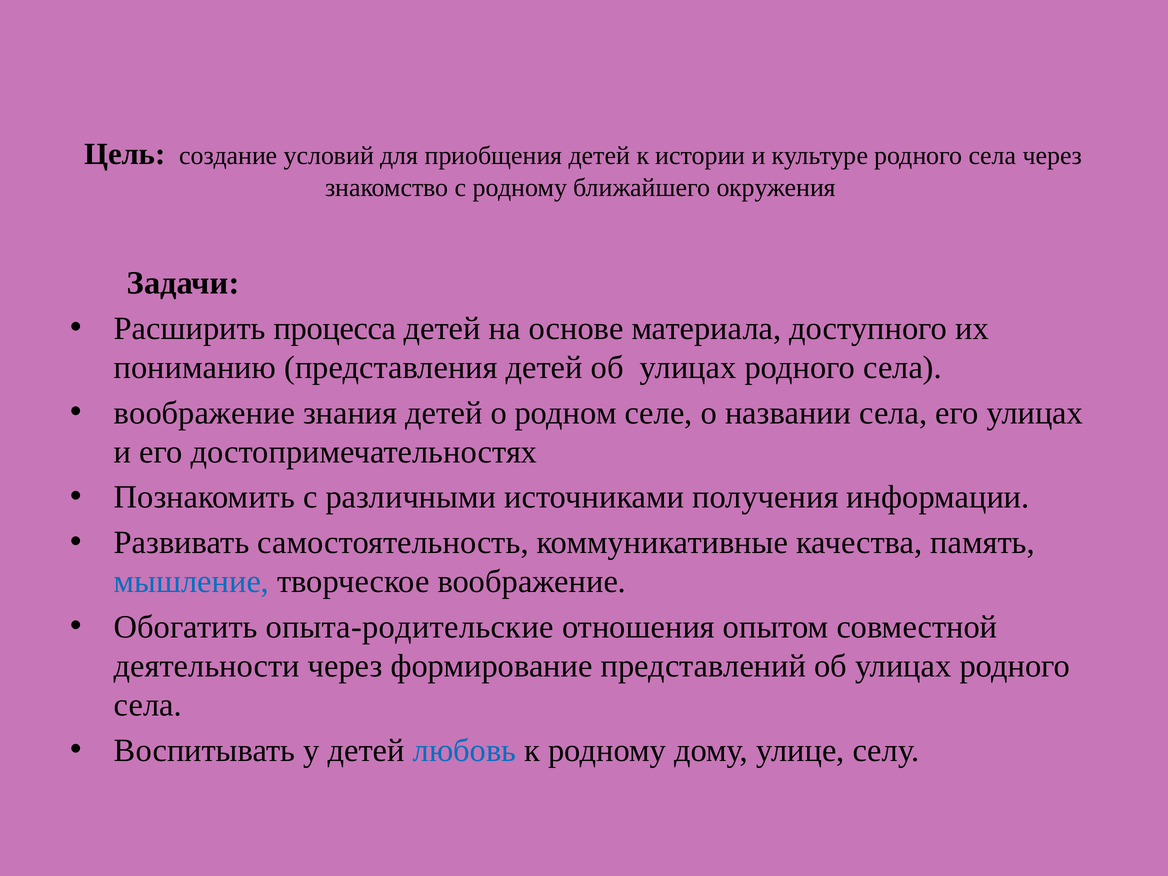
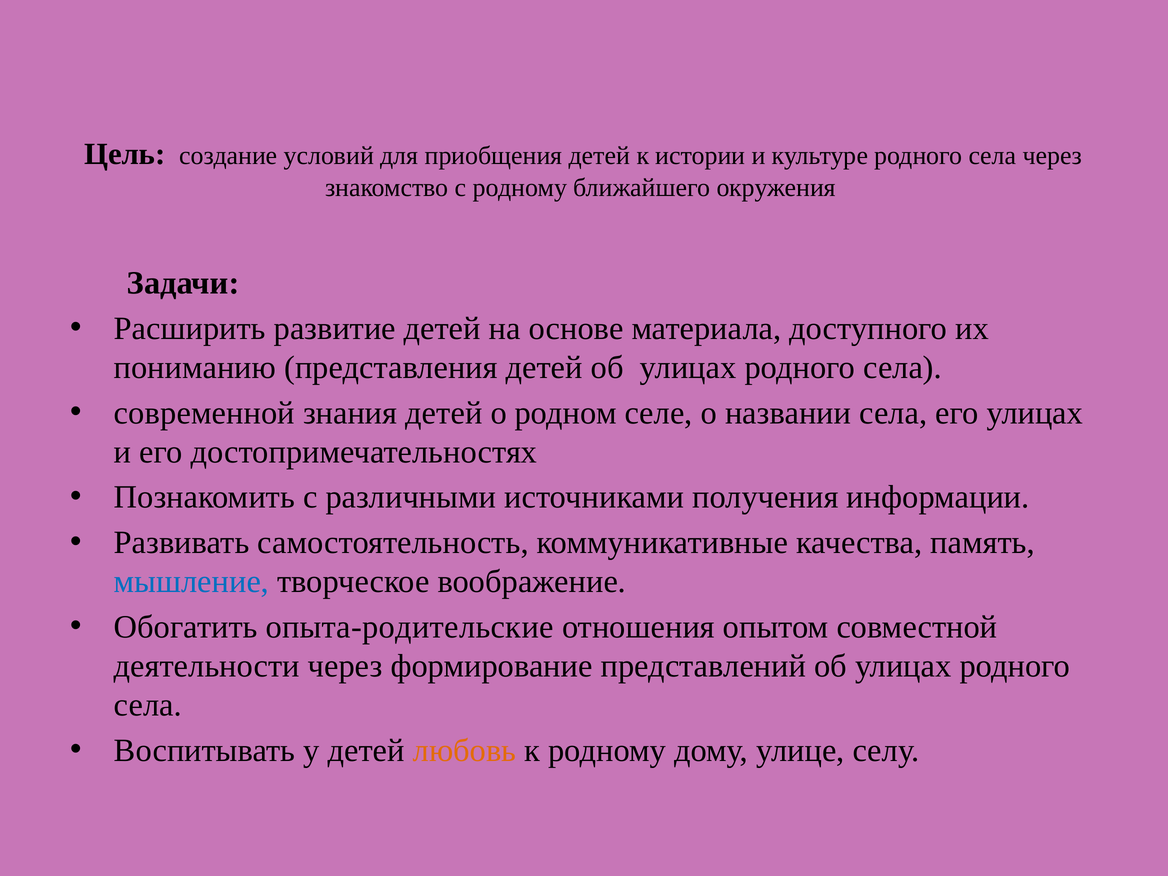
процесса: процесса -> развитие (335, 329)
воображение: воображение -> современной (204, 413)
любовь colour: blue -> orange (465, 750)
